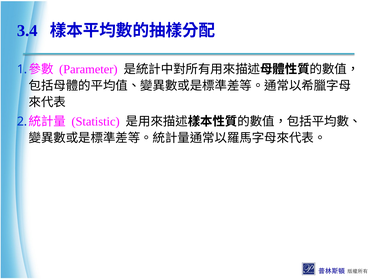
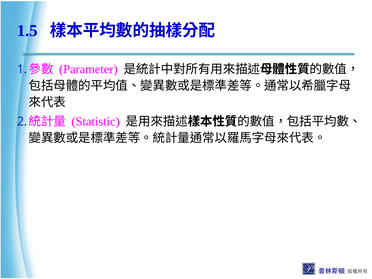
3.4: 3.4 -> 1.5 (27, 31)
